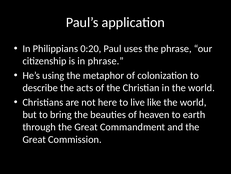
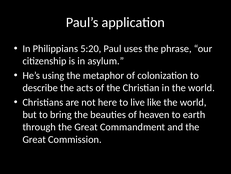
0:20: 0:20 -> 5:20 (91, 48)
in phrase: phrase -> asylum (106, 61)
